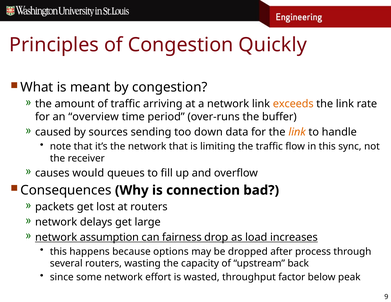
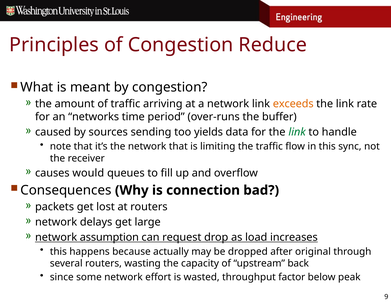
Quickly: Quickly -> Reduce (273, 45)
overview: overview -> networks (94, 117)
down: down -> yields (208, 132)
link colour: orange -> green (297, 132)
fairness: fairness -> request (182, 237)
options: options -> actually (171, 252)
process: process -> original (313, 252)
